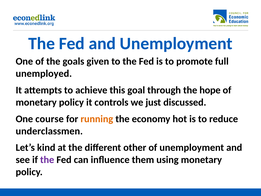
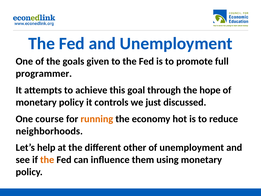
unemployed: unemployed -> programmer (44, 73)
underclassmen: underclassmen -> neighborhoods (49, 131)
kind: kind -> help (46, 147)
the colour: purple -> orange (47, 160)
